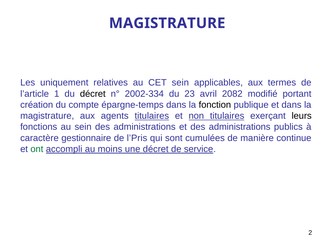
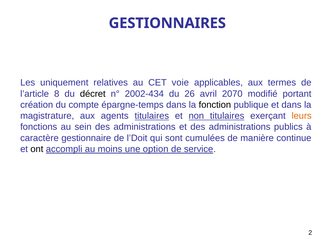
MAGISTRATURE: MAGISTRATURE -> GESTIONNAIRES (167, 23)
CET sein: sein -> voie (180, 83)
1: 1 -> 8 (57, 94)
2002-334: 2002-334 -> 2002-434 (144, 94)
23: 23 -> 26 (190, 94)
2082: 2082 -> 2070 (232, 94)
leurs colour: black -> orange (302, 116)
l’Pris: l’Pris -> l’Doit (137, 138)
ont colour: green -> black (37, 149)
une décret: décret -> option (156, 149)
